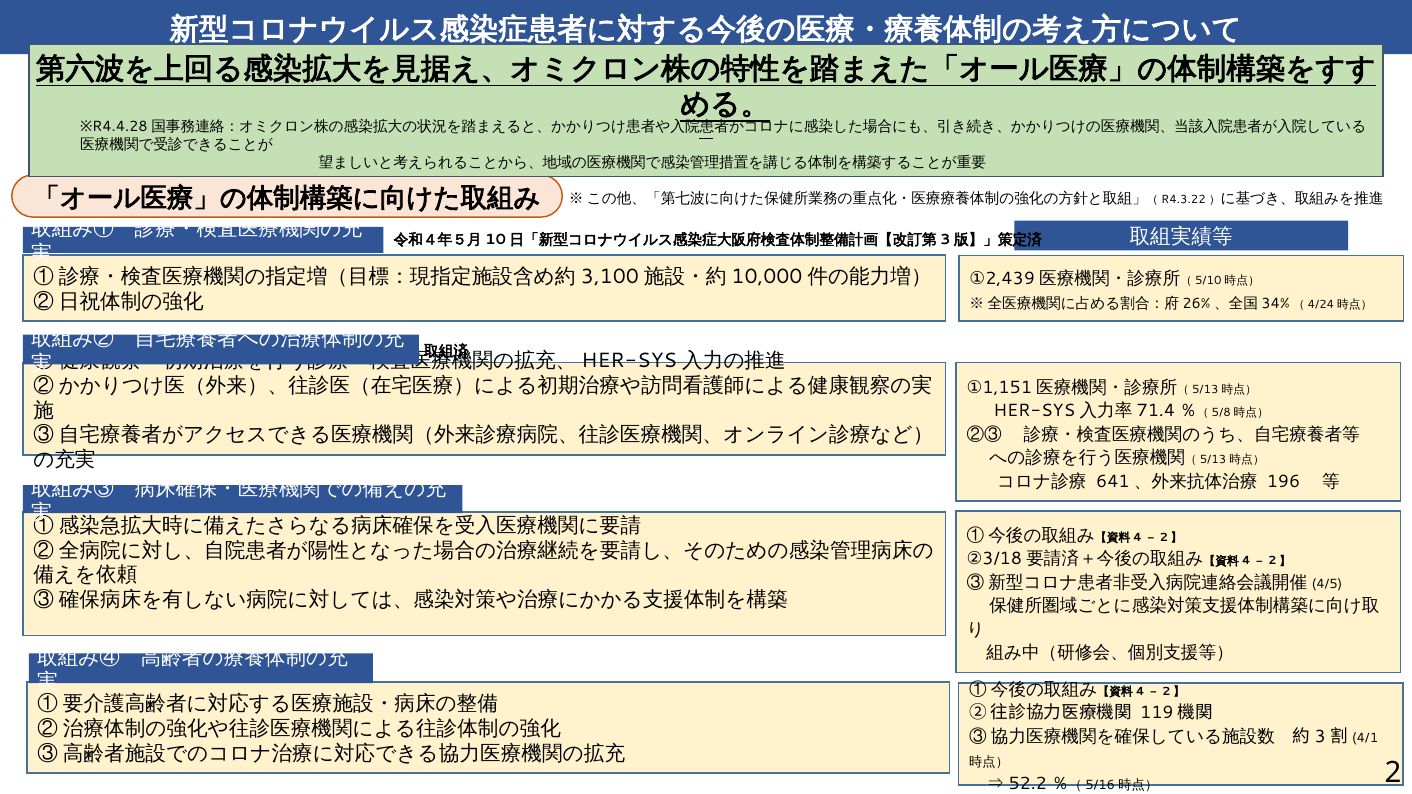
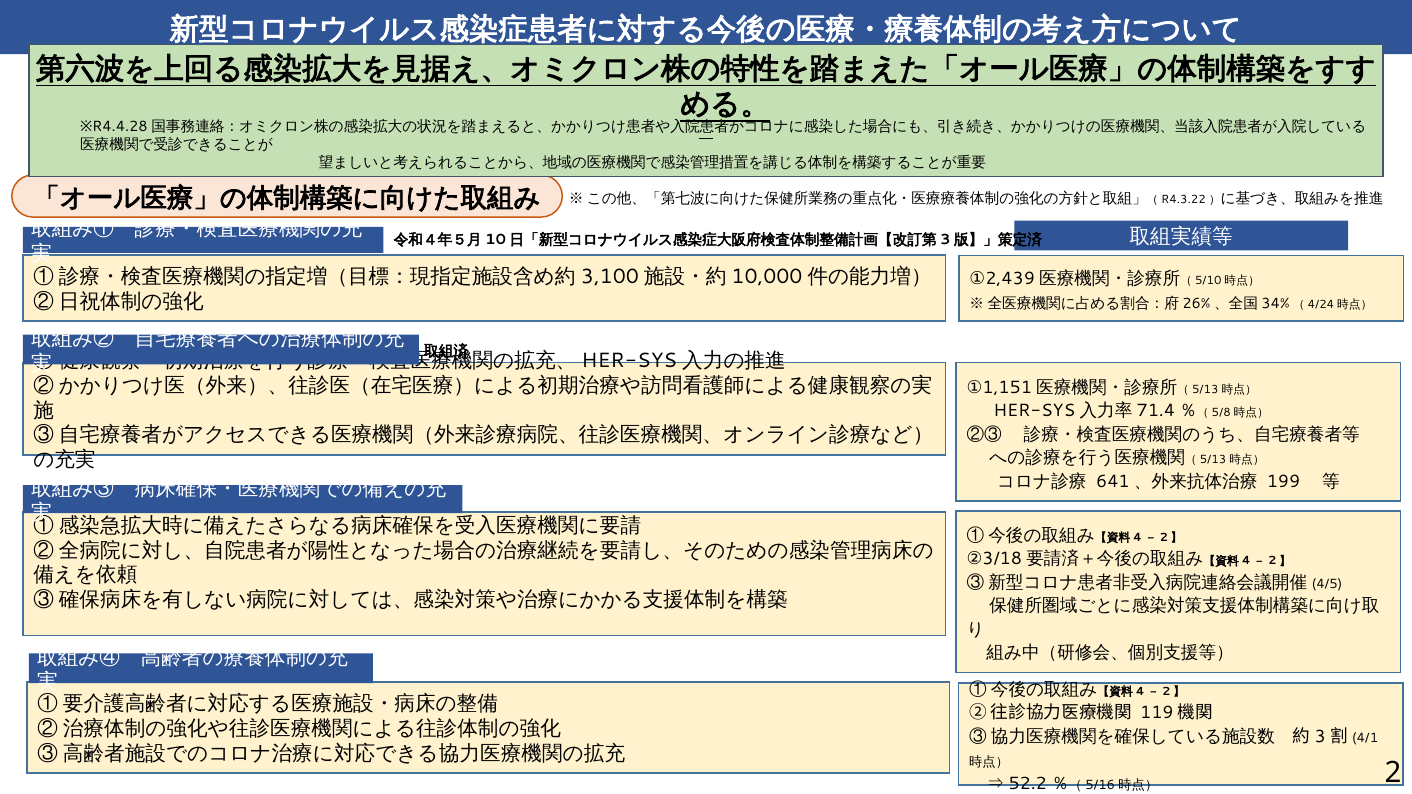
196: 196 -> 199 (1284, 481)
